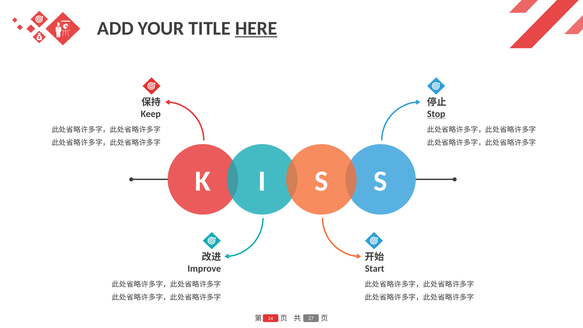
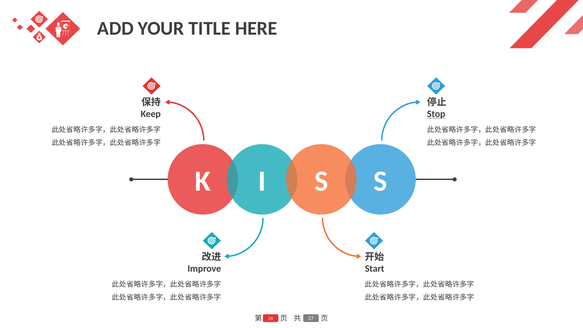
HERE underline: present -> none (256, 28)
